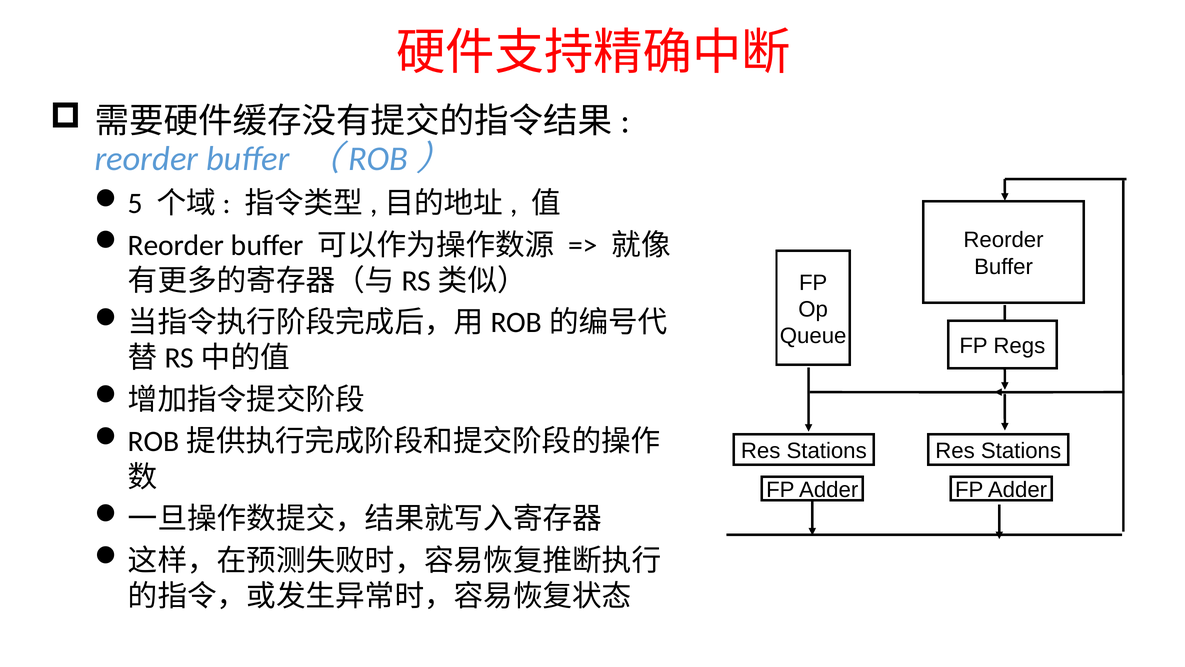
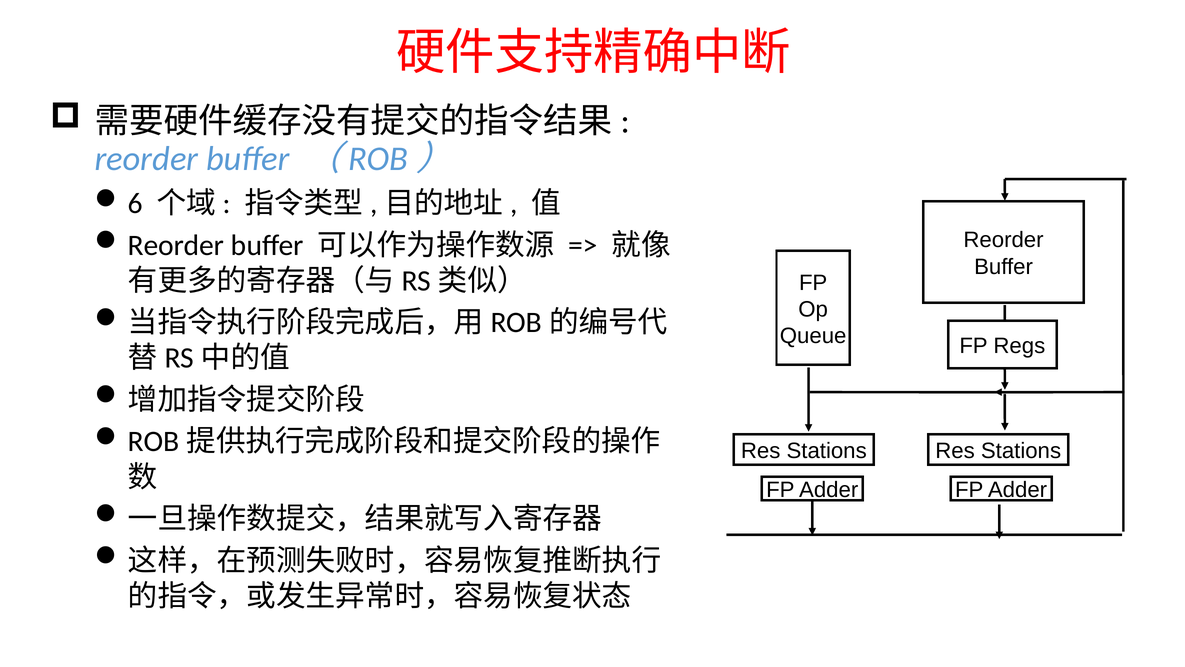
5: 5 -> 6 (135, 203)
